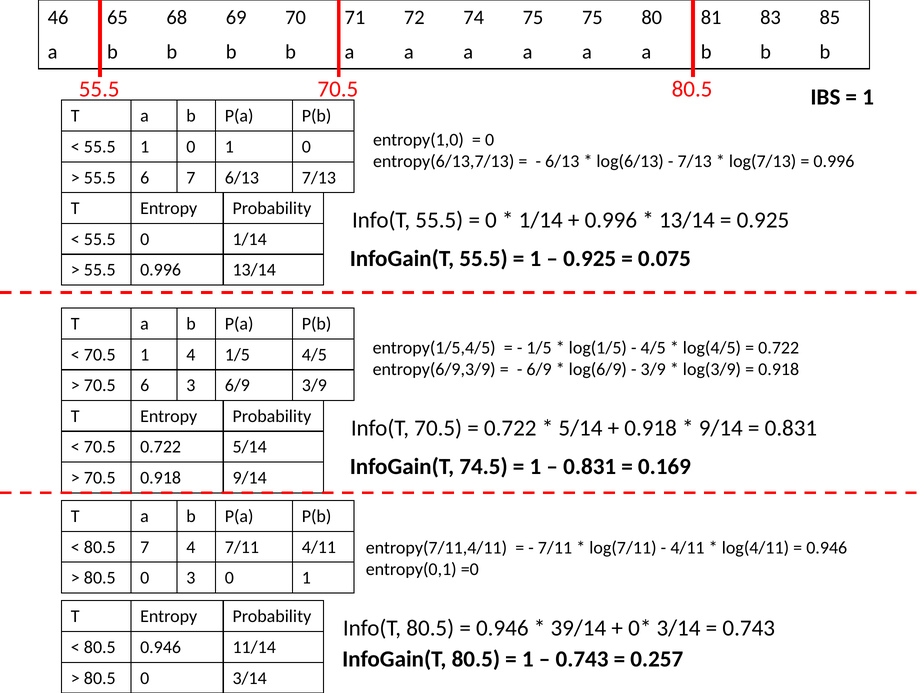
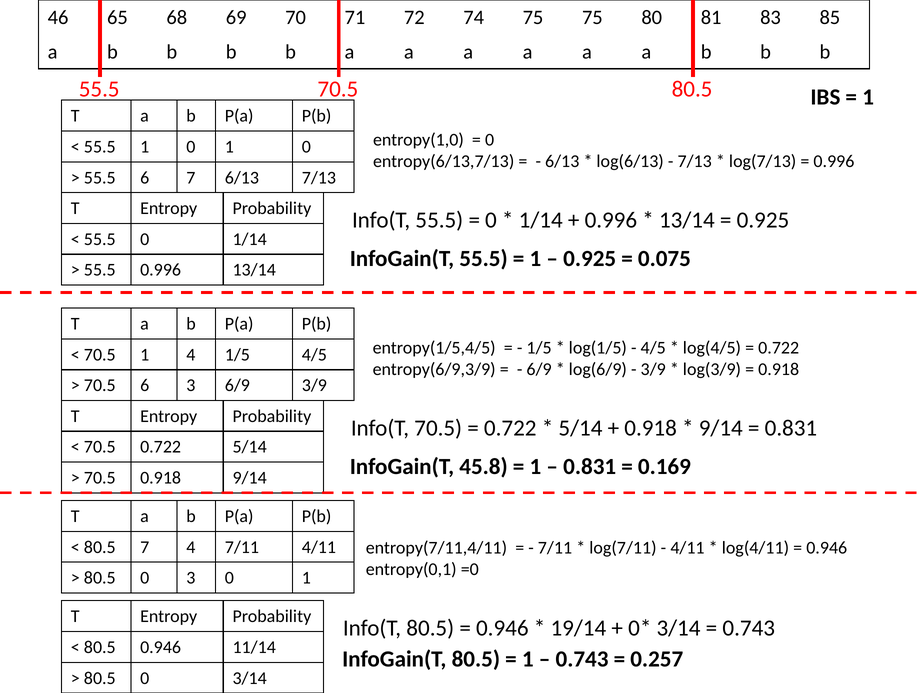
74.5: 74.5 -> 45.8 (484, 467)
39/14: 39/14 -> 19/14 (578, 628)
